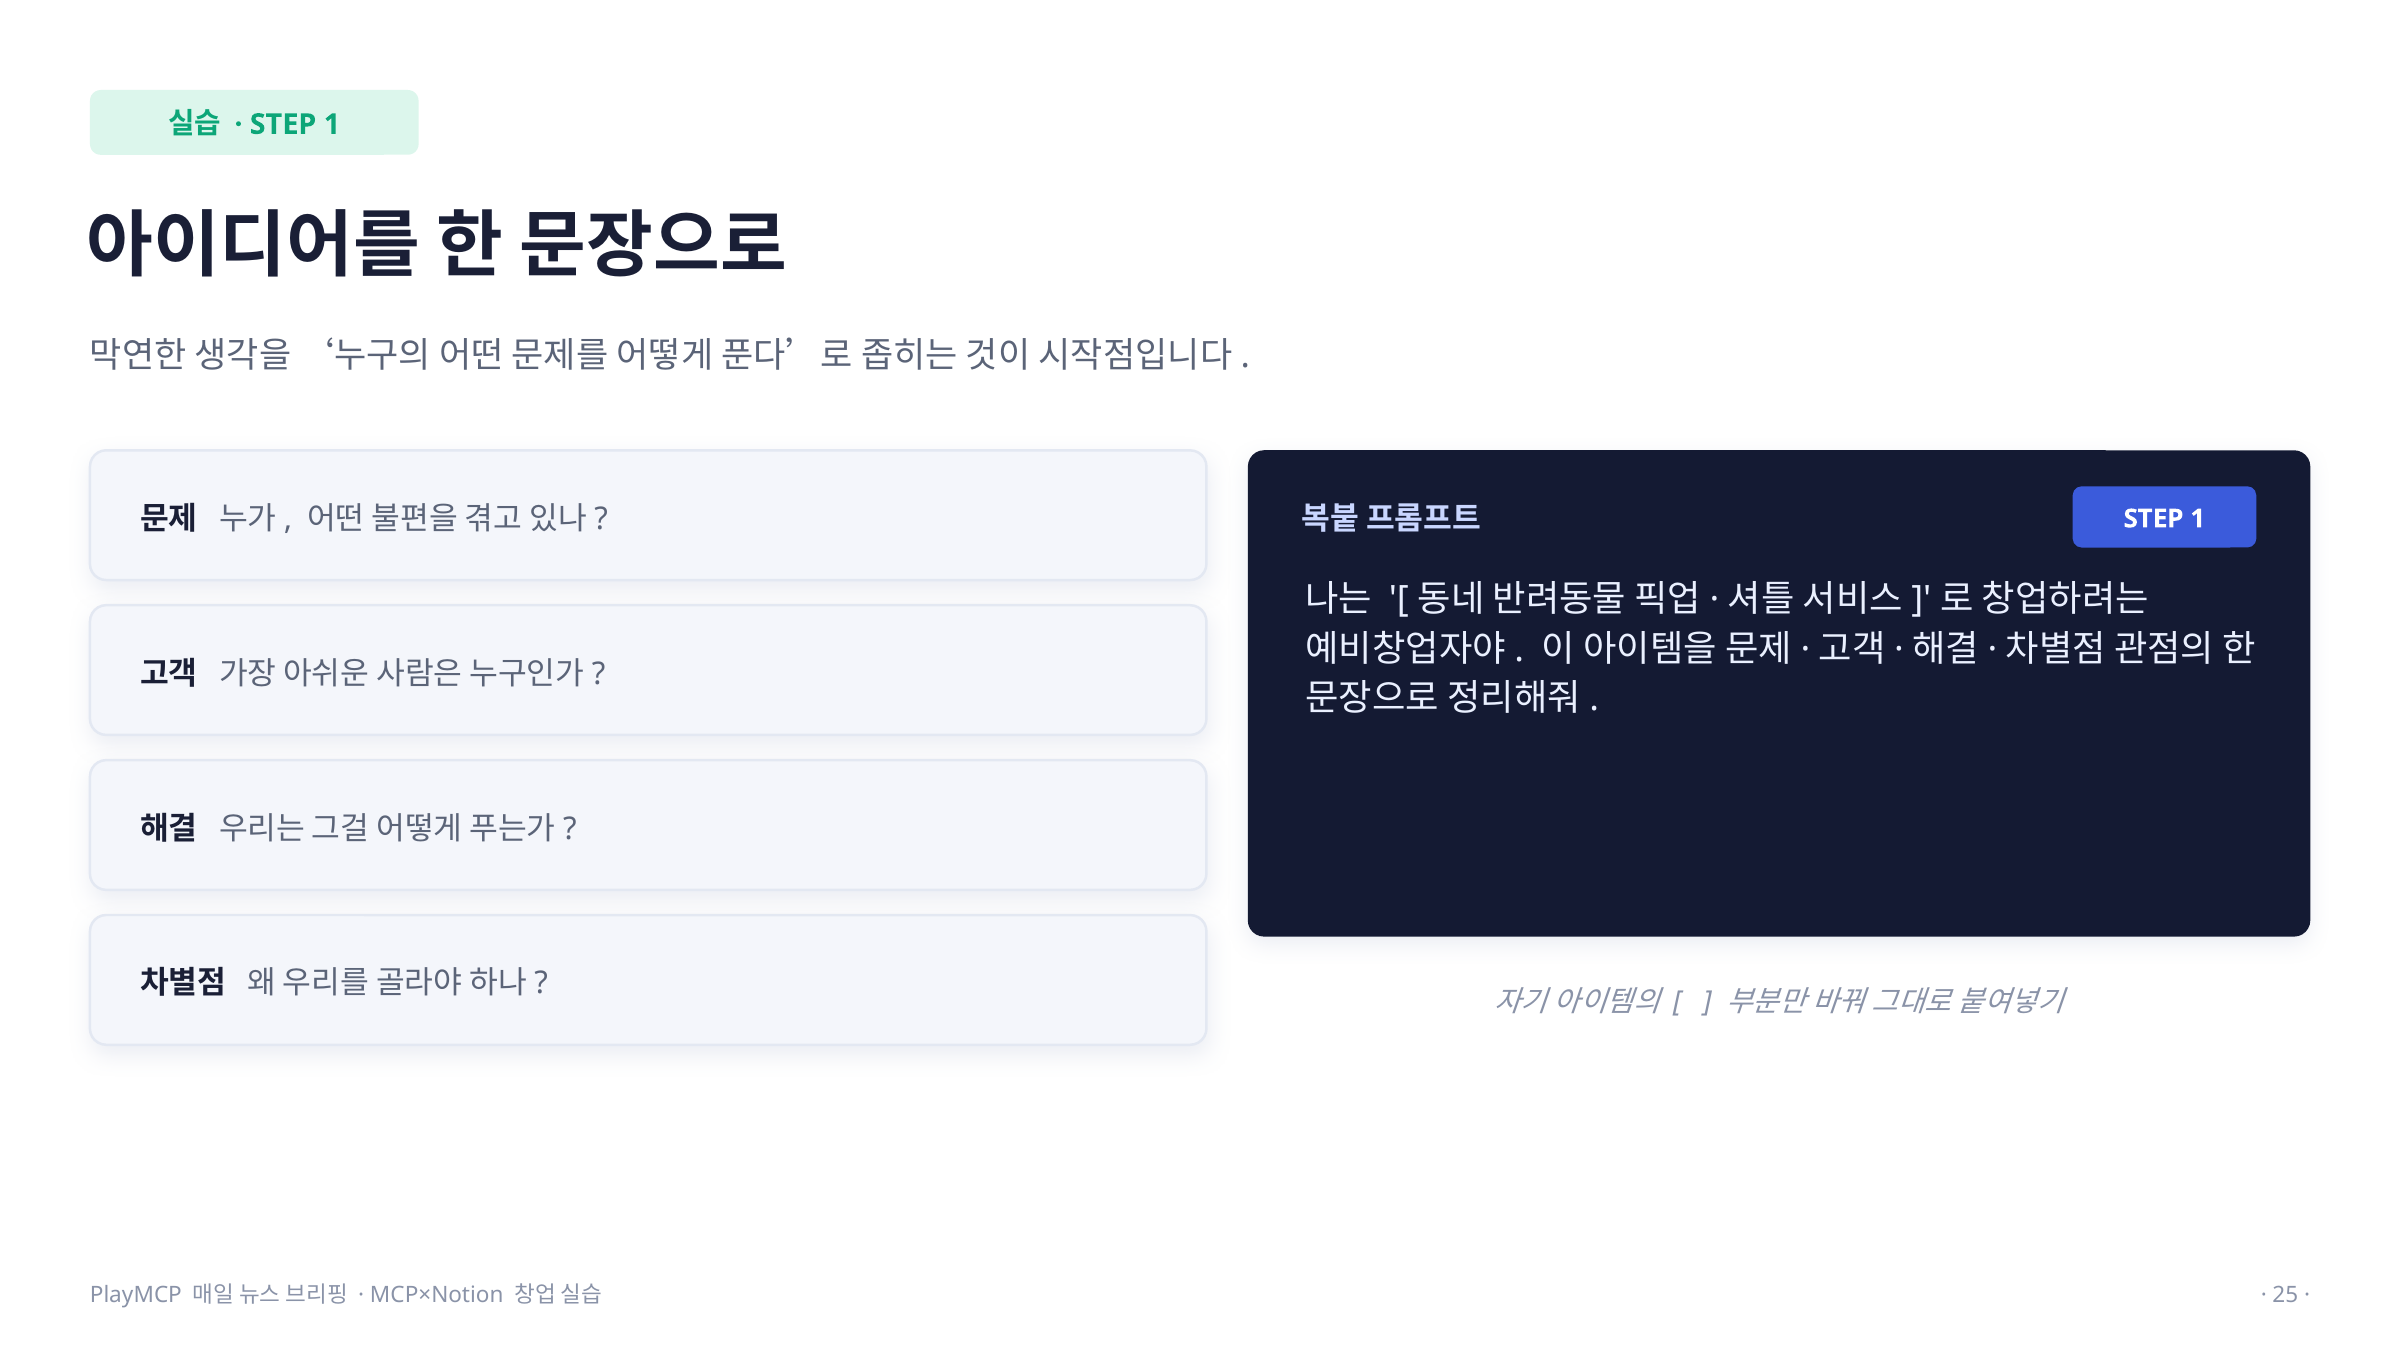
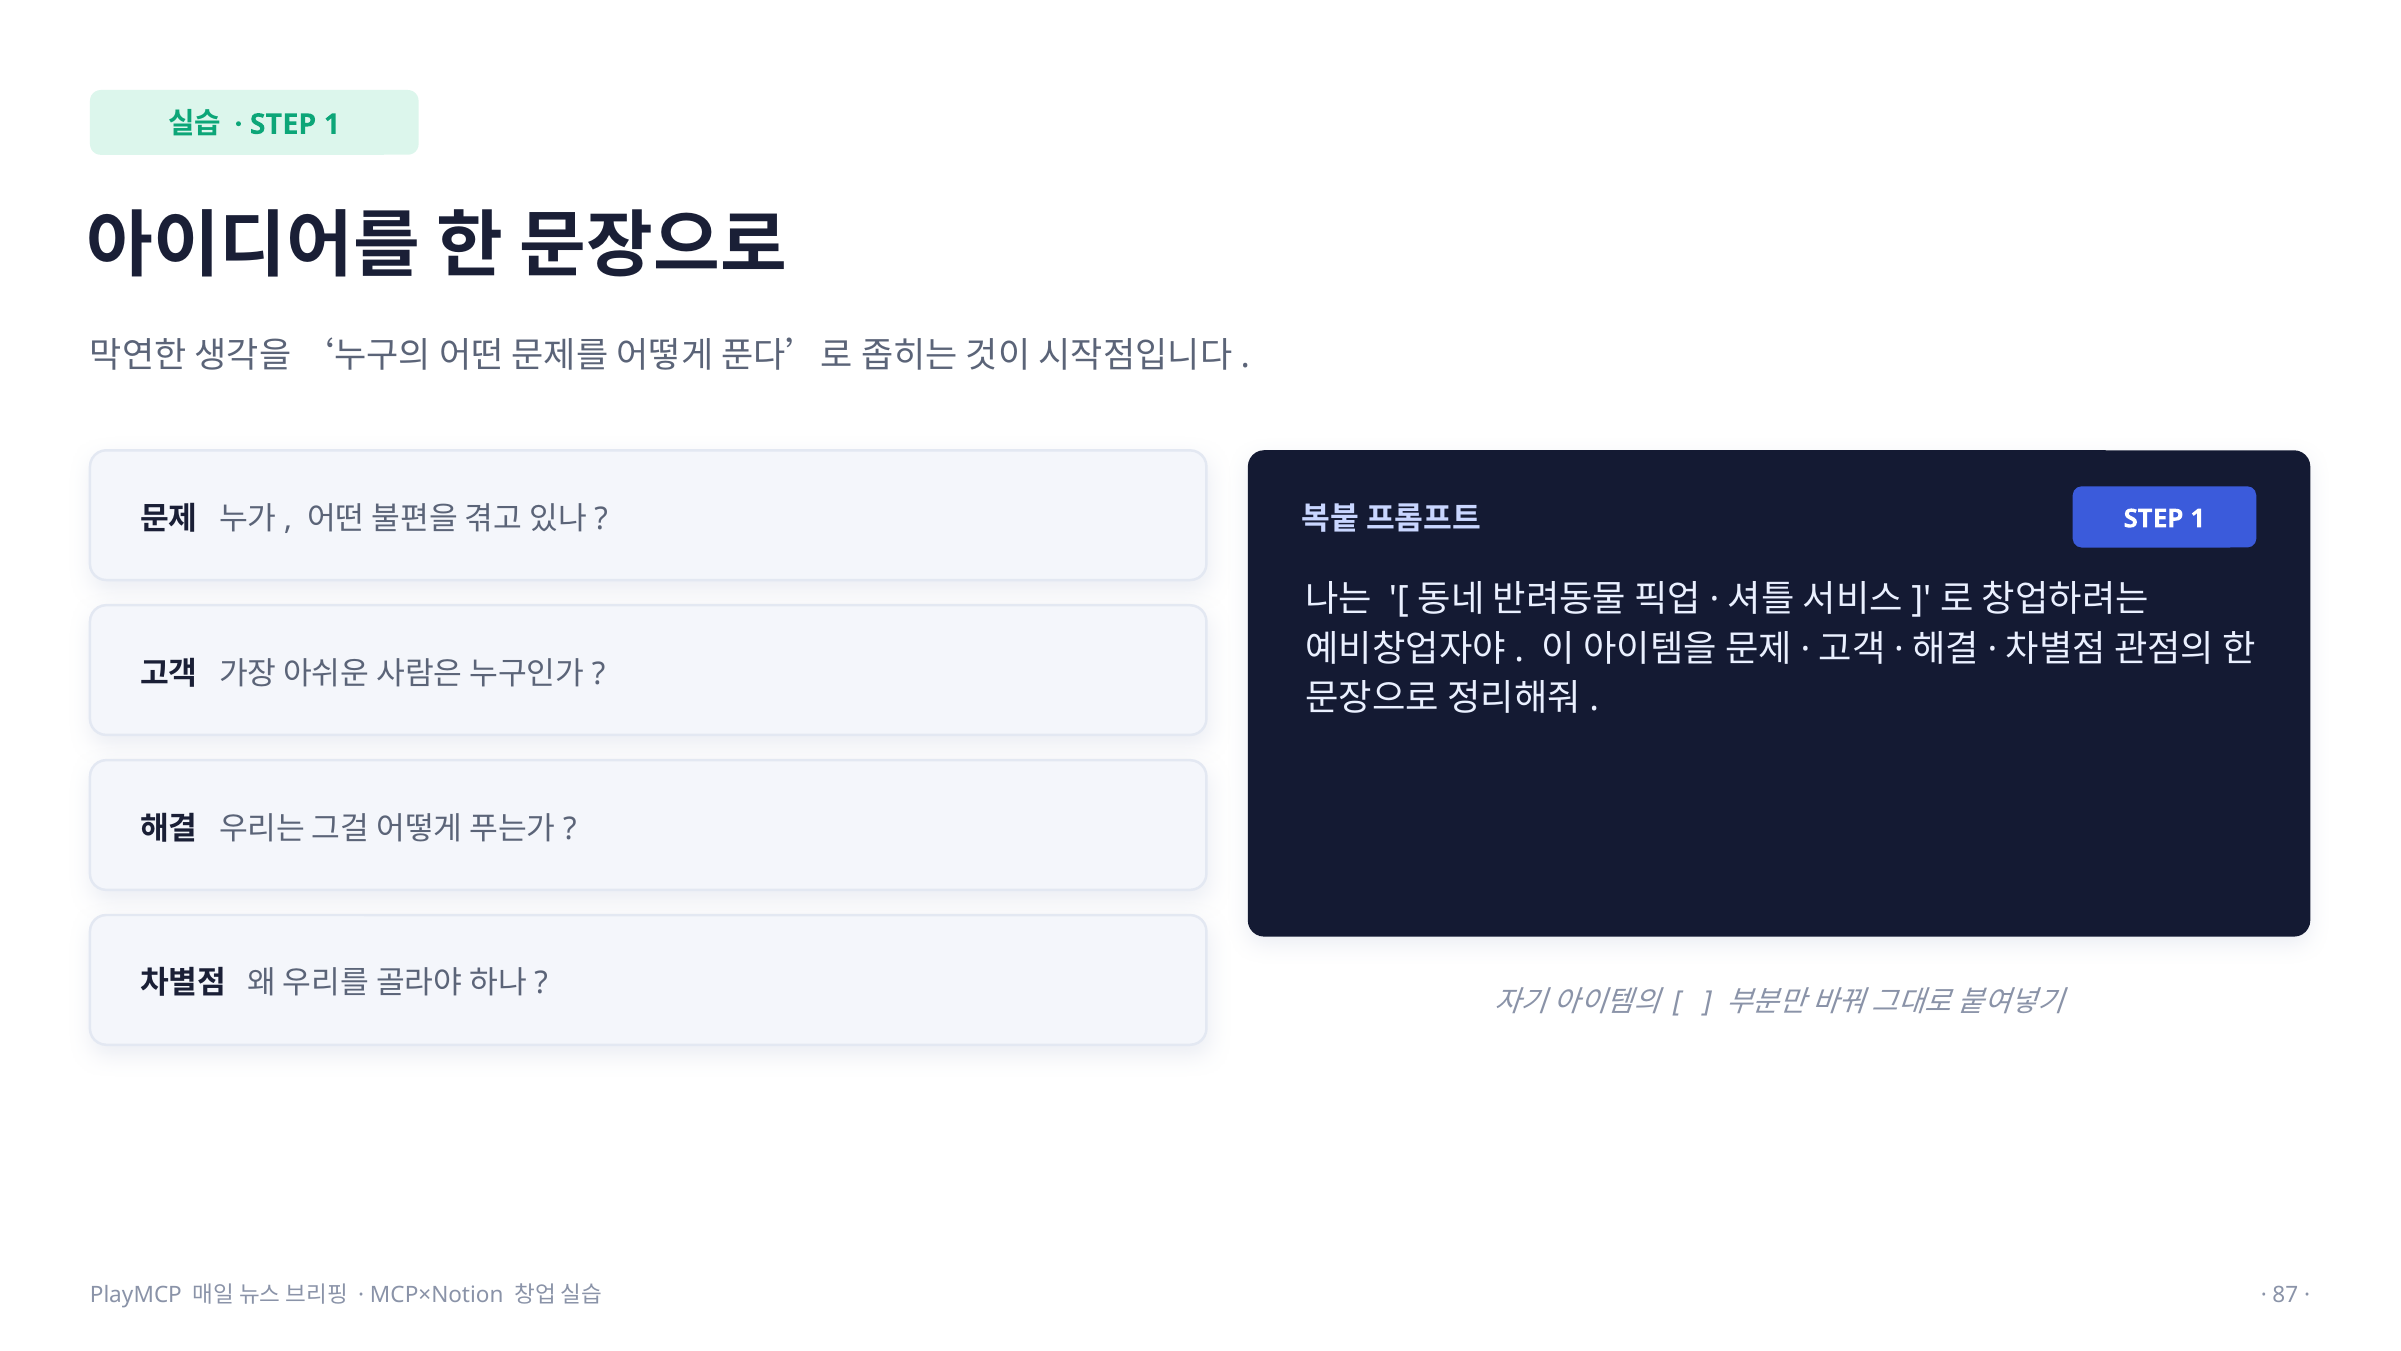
25: 25 -> 87 (2285, 1295)
